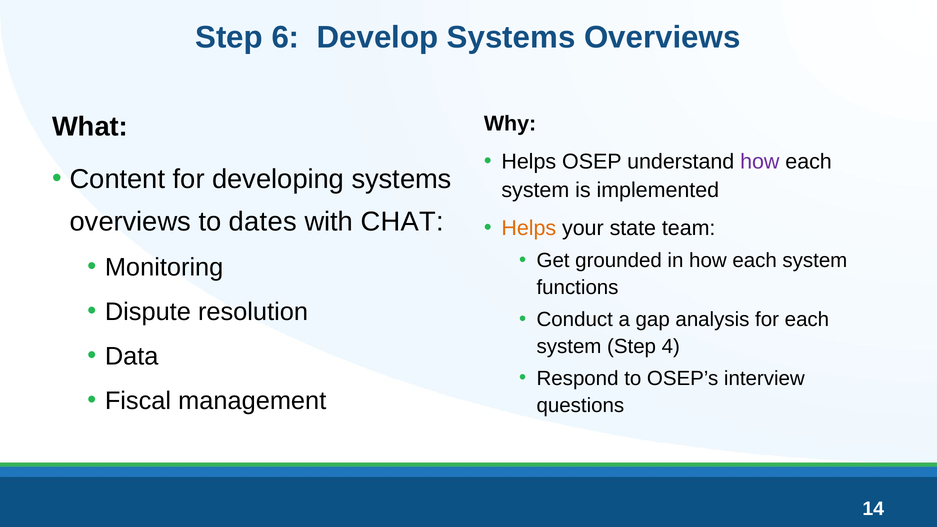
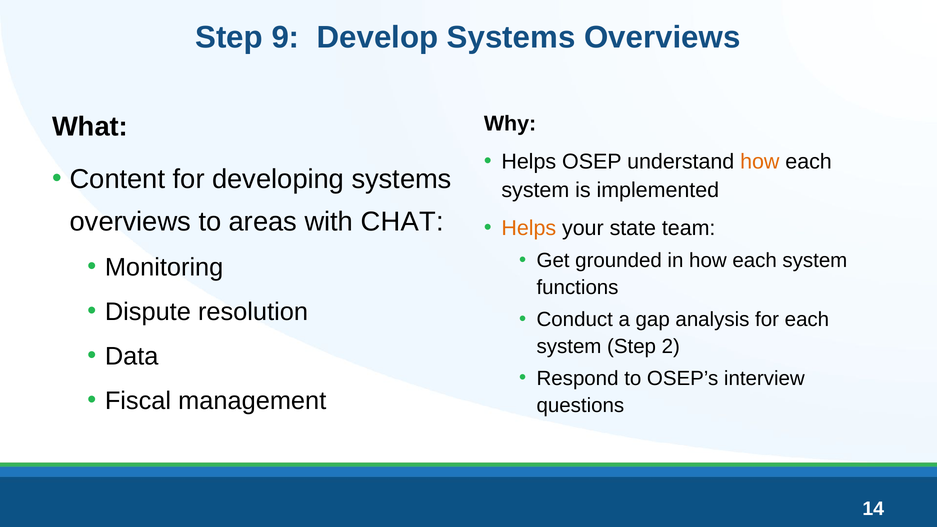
6: 6 -> 9 (285, 38)
how colour: purple -> orange (760, 162)
dates: dates -> areas (263, 222)
4: 4 -> 2 (671, 347)
